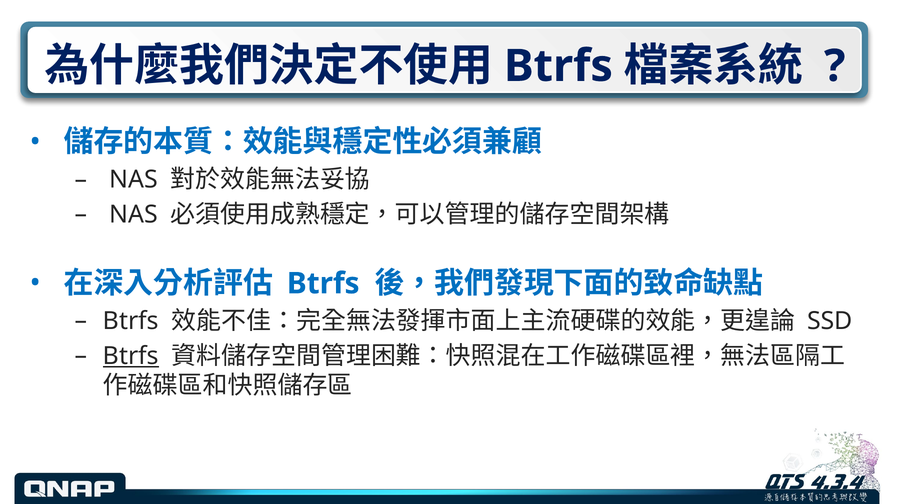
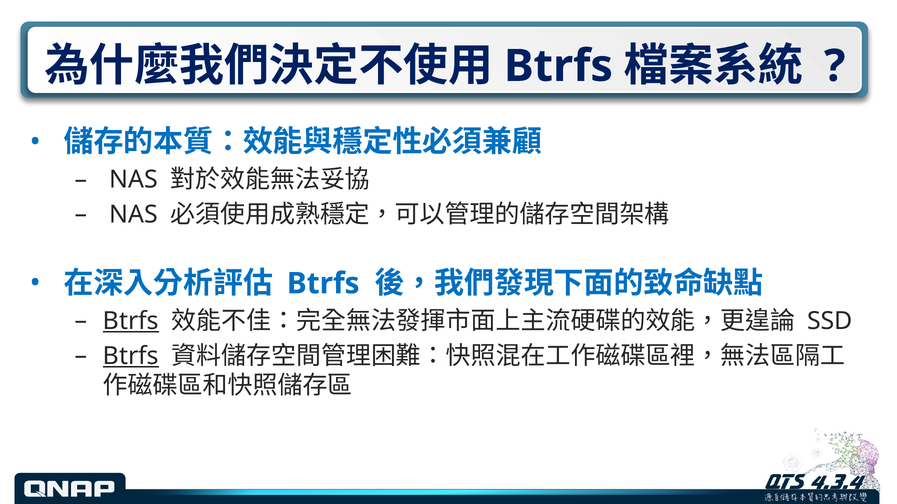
Btrfs underline: none -> present (131, 321)
